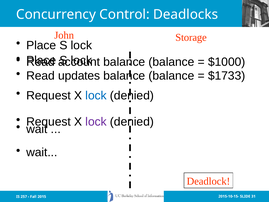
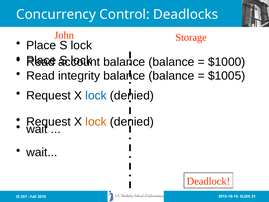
updates: updates -> integrity (79, 76)
$1733: $1733 -> $1005 (227, 76)
lock colour: purple -> orange (96, 122)
